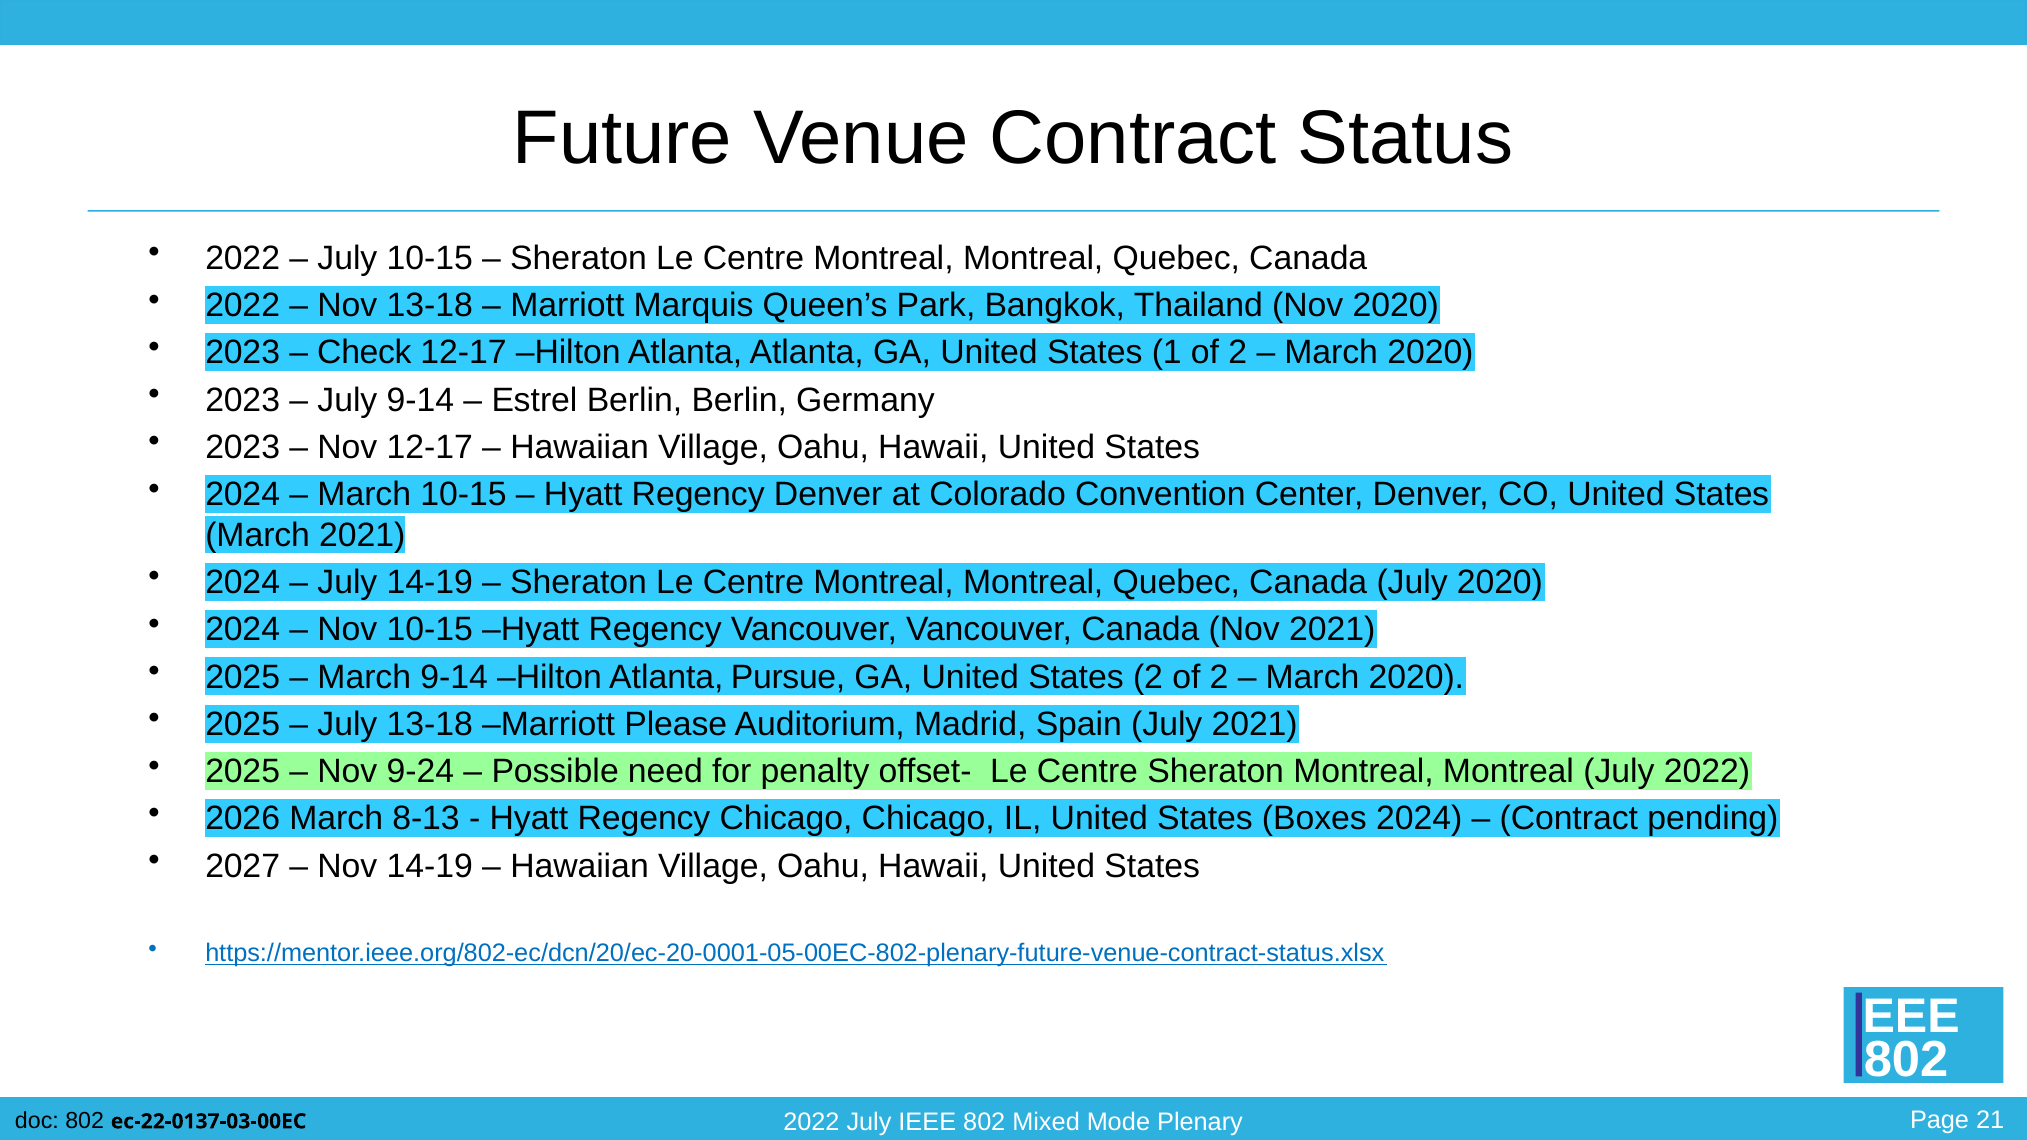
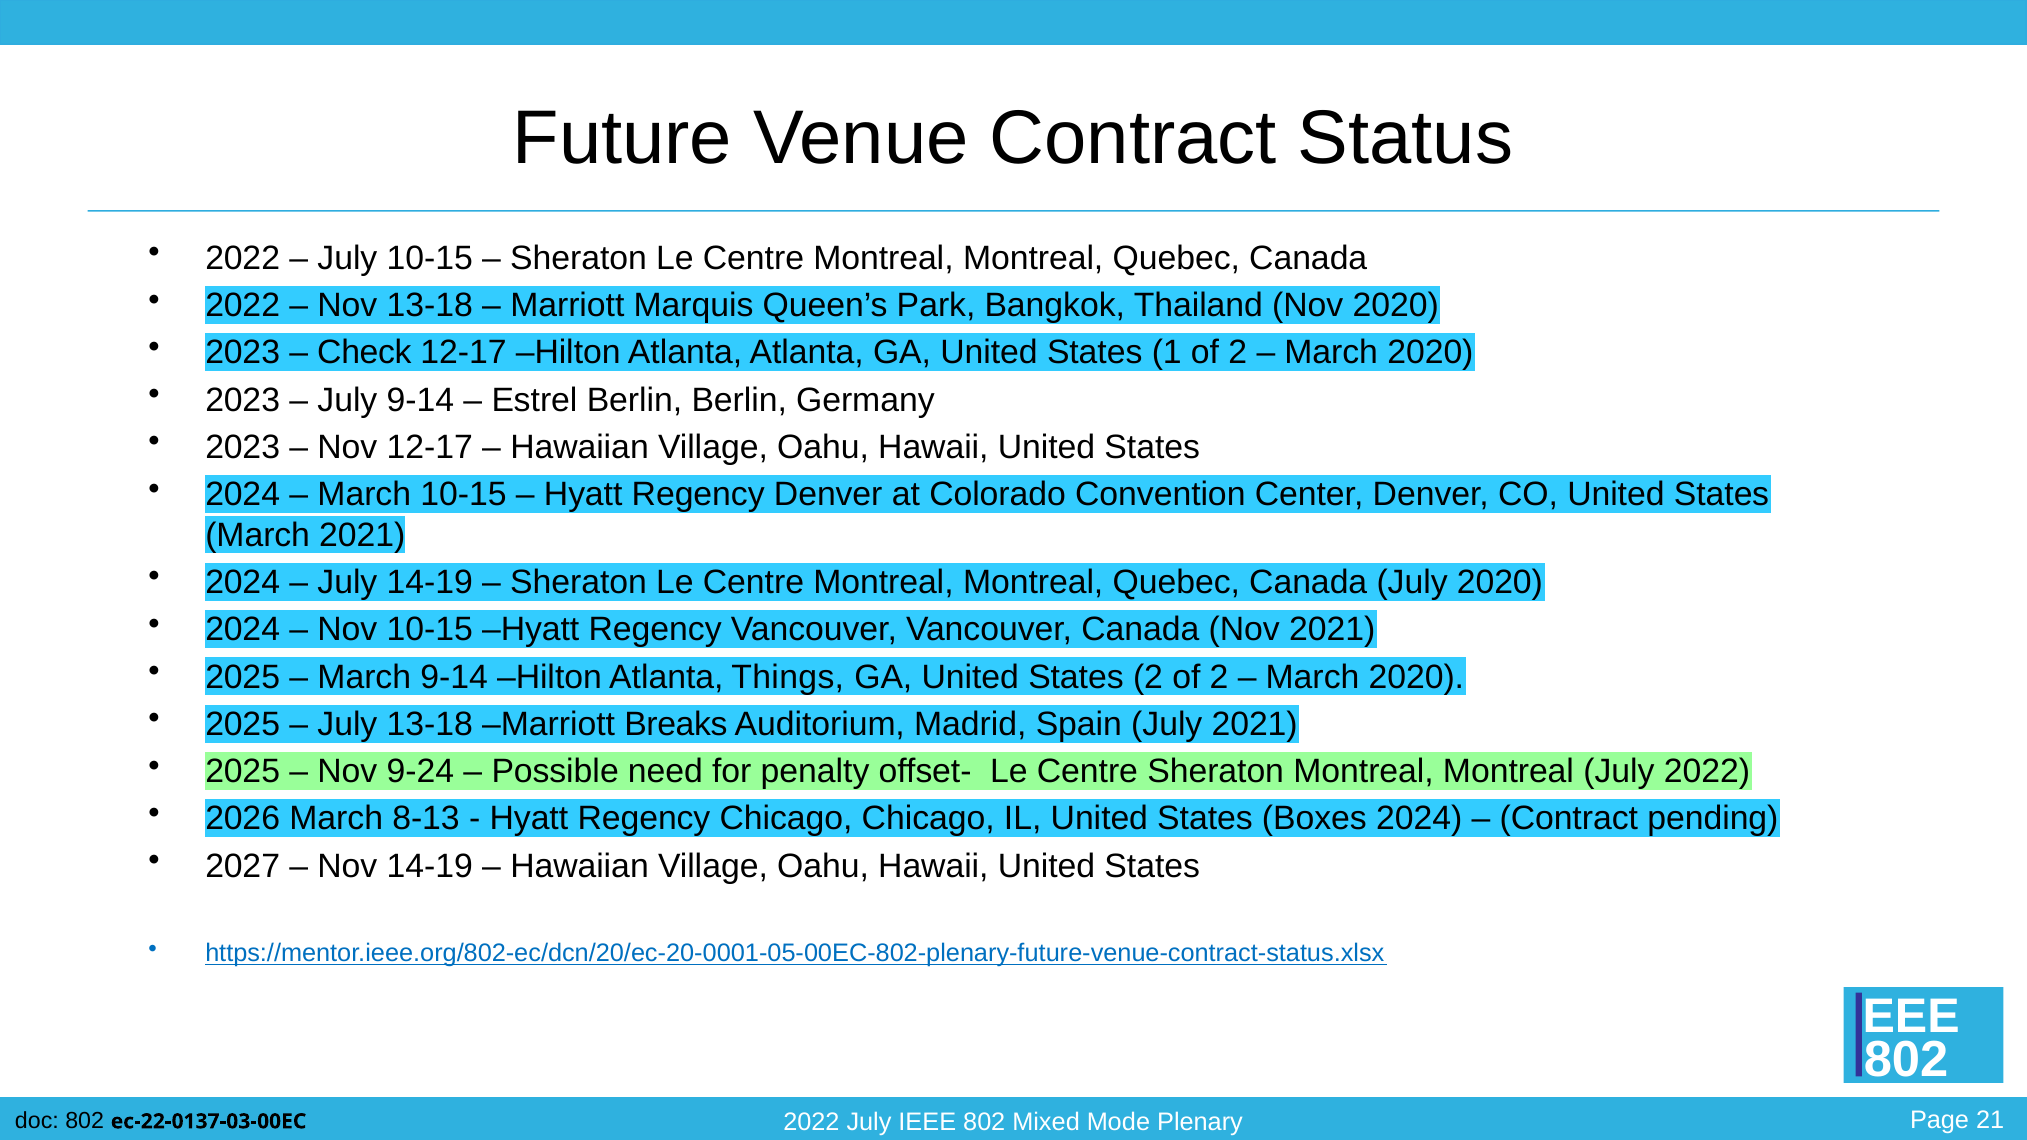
Pursue: Pursue -> Things (788, 677)
Please: Please -> Breaks (676, 724)
